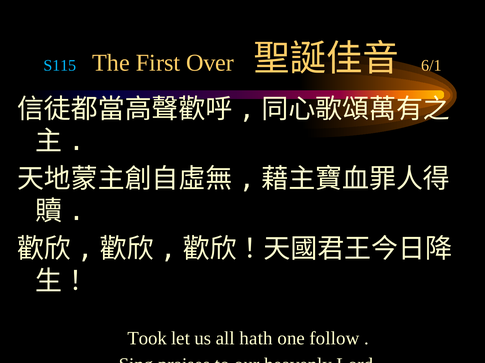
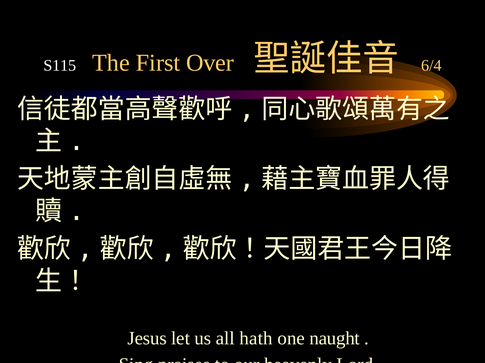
S115 colour: light blue -> white (60, 66)
6/1: 6/1 -> 6/4 (431, 66)
Took: Took -> Jesus (147, 339)
one follow: follow -> naught (335, 339)
